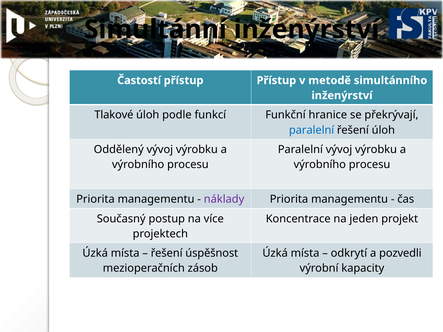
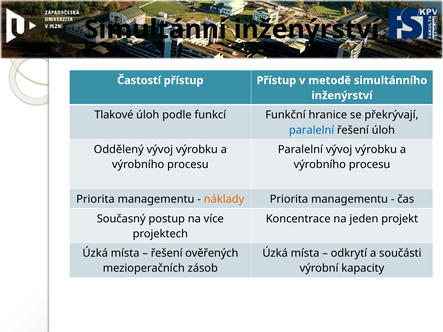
náklady colour: purple -> orange (224, 199)
úspěšnost: úspěšnost -> ověřených (212, 253)
pozvedli: pozvedli -> součásti (400, 253)
